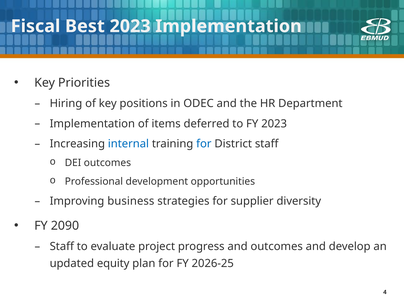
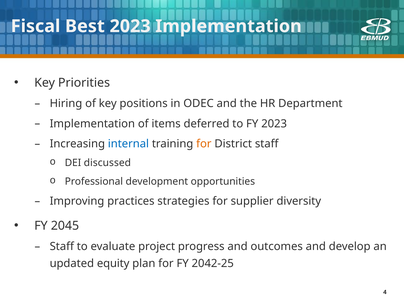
for colour: blue -> orange (204, 144)
DEI outcomes: outcomes -> discussed (107, 163)
business: business -> practices (131, 201)
2090: 2090 -> 2045 (65, 226)
2026-25: 2026-25 -> 2042-25 (213, 263)
